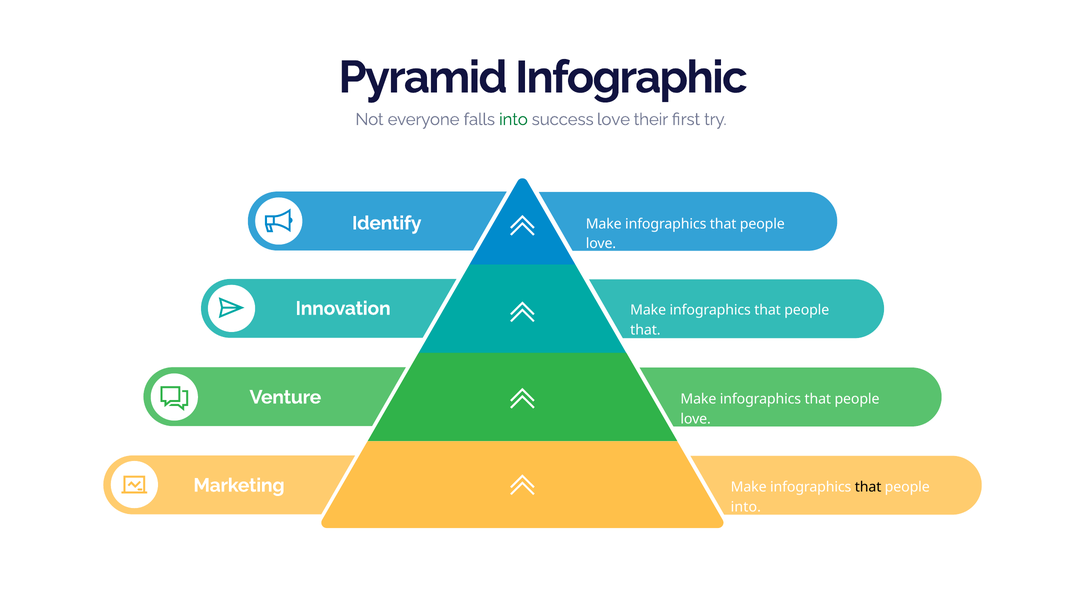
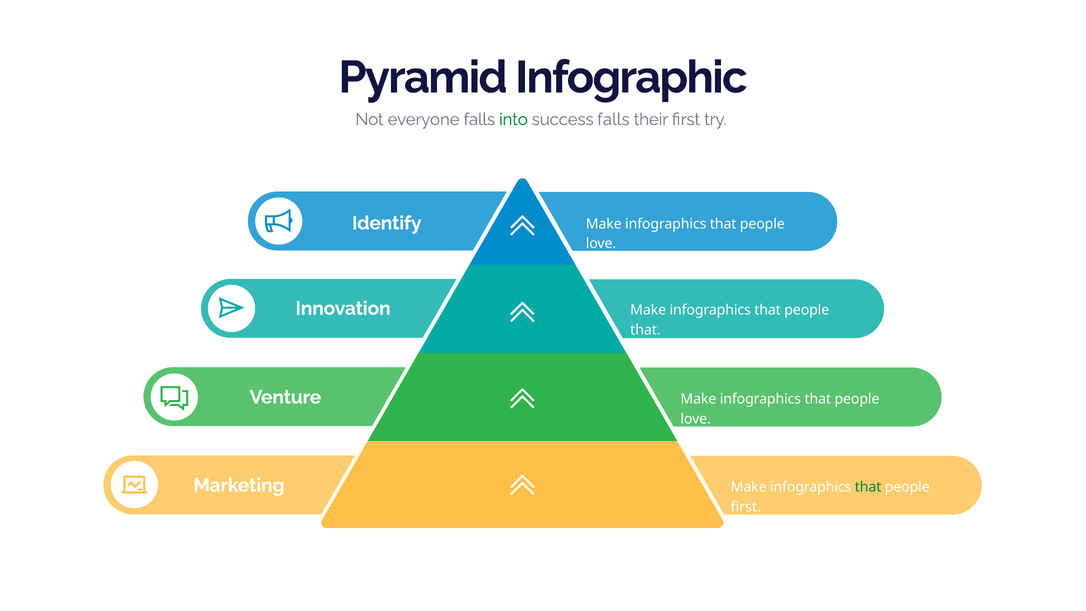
success love: love -> falls (613, 119)
that colour: black -> green (868, 487)
into: into -> first (746, 507)
